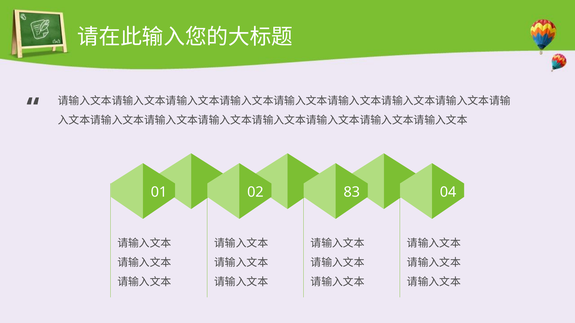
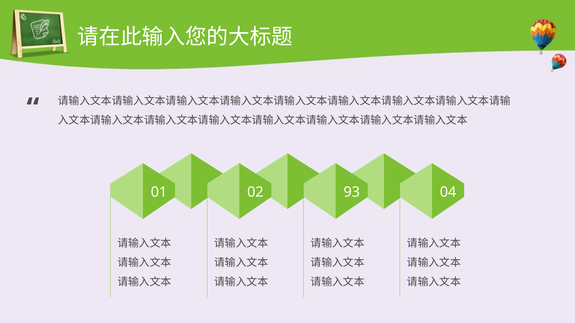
83: 83 -> 93 (352, 192)
